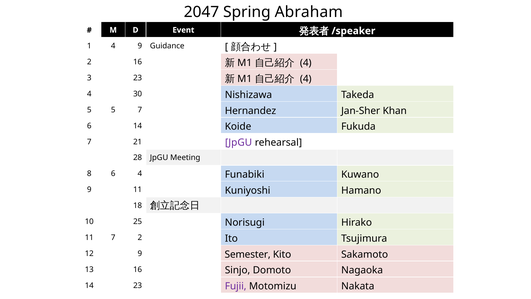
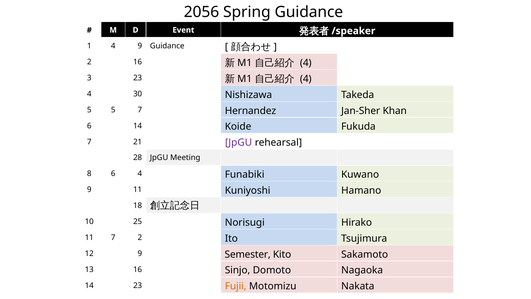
2047: 2047 -> 2056 (201, 12)
Spring Abraham: Abraham -> Guidance (309, 12)
Fujii colour: purple -> orange (236, 286)
